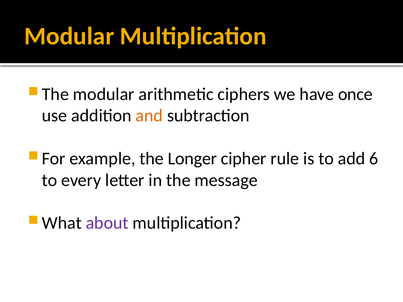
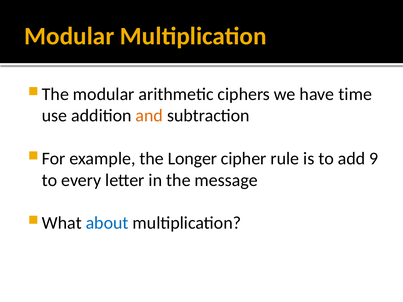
once: once -> time (355, 94)
6: 6 -> 9 (374, 159)
about colour: purple -> blue (107, 223)
